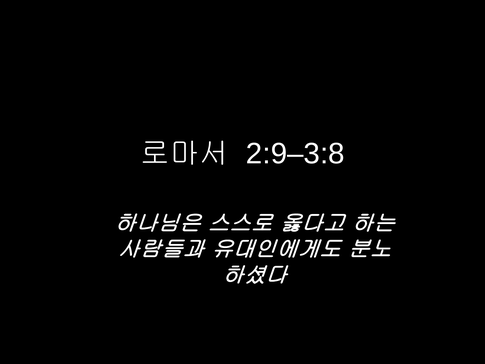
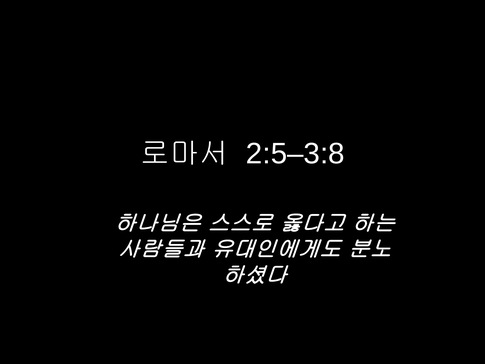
2:9–3:8: 2:9–3:8 -> 2:5–3:8 (295, 154)
